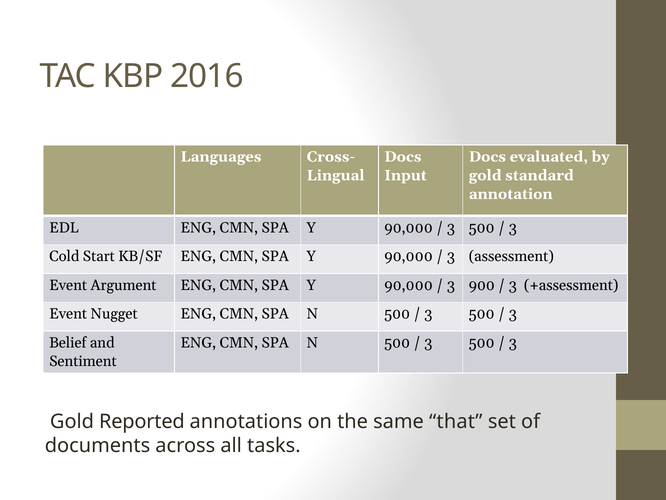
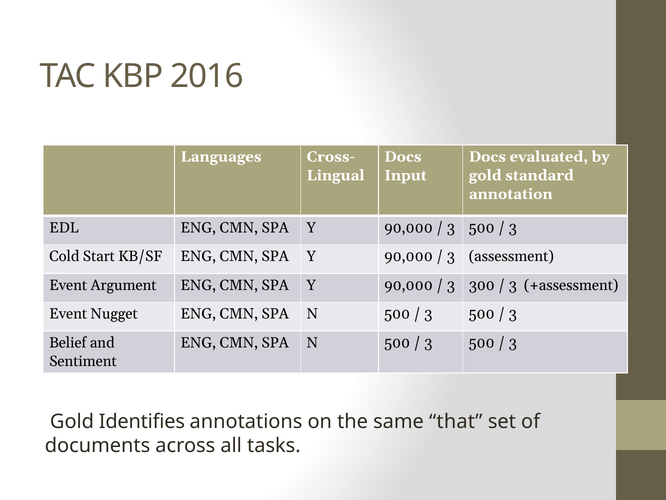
900: 900 -> 300 (482, 285)
Reported: Reported -> Identifies (142, 421)
